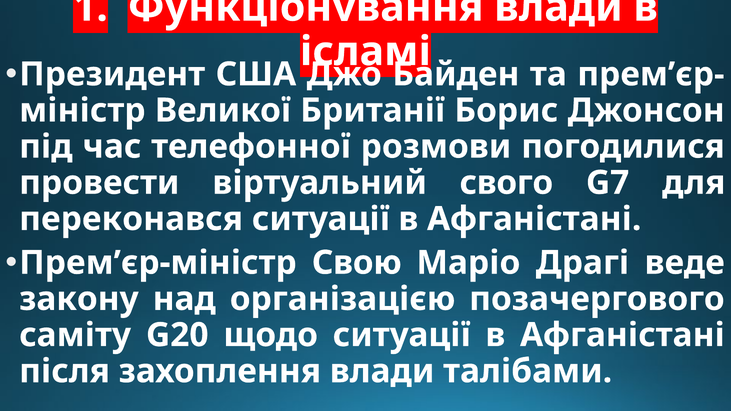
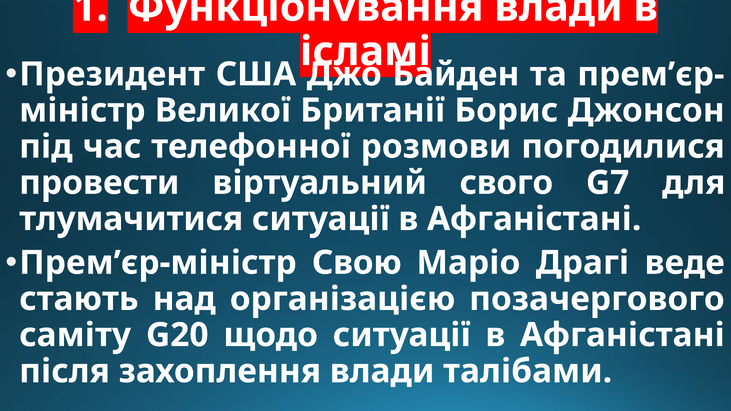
переконався: переконався -> тлумачитися (131, 219)
закону: закону -> стають (79, 299)
